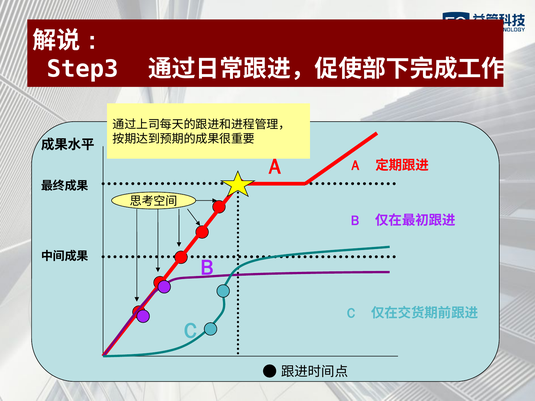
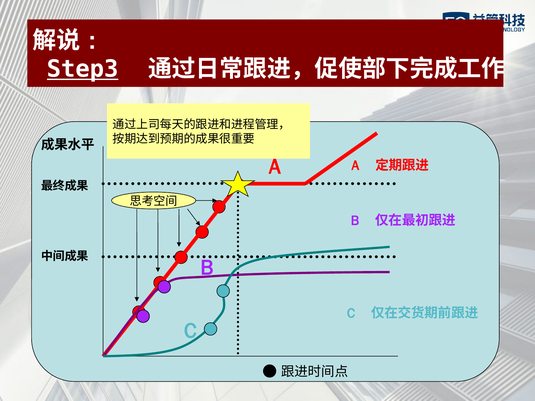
Step3 underline: none -> present (83, 69)
